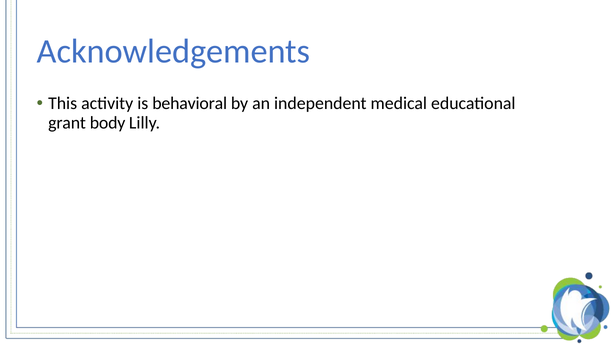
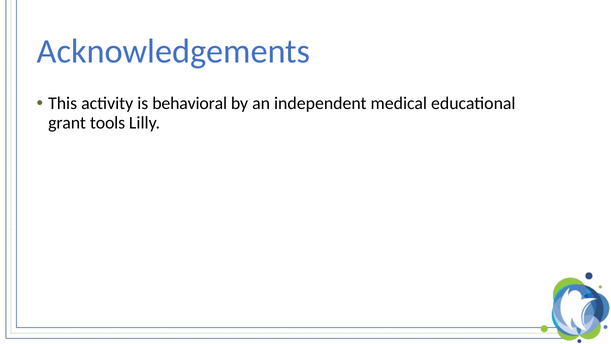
body: body -> tools (108, 123)
